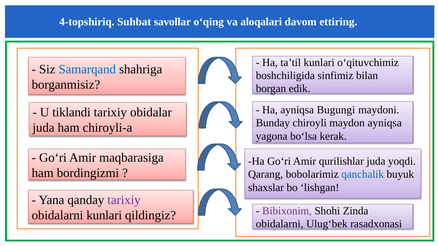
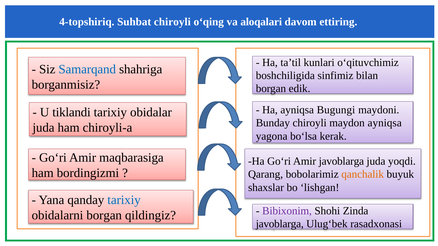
Suhbat savollar: savollar -> chiroyli (172, 22)
Amir qurilishlar: qurilishlar -> javoblarga (341, 161)
qanchalik colour: blue -> orange (363, 175)
tarixiy colour: purple -> blue (124, 200)
obidalarni kunlari: kunlari -> borgan (104, 216)
obidalarni: obidalarni -> javoblarga (280, 224)
